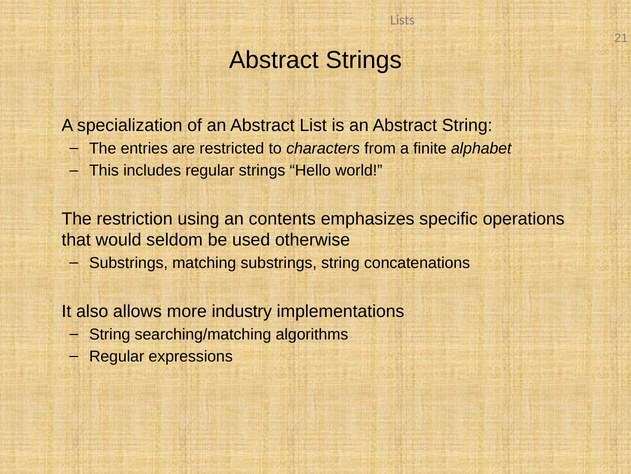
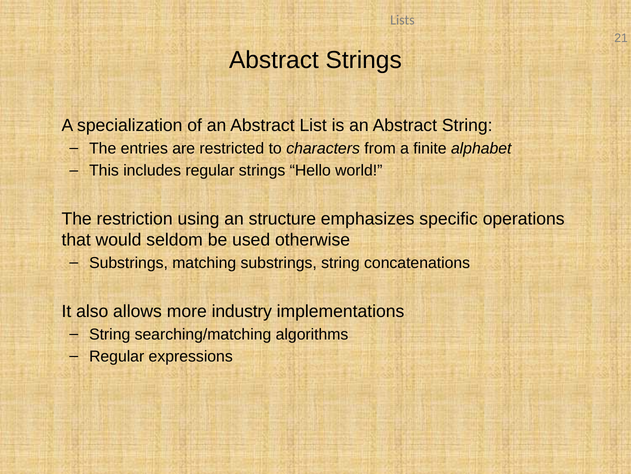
contents: contents -> structure (282, 219)
